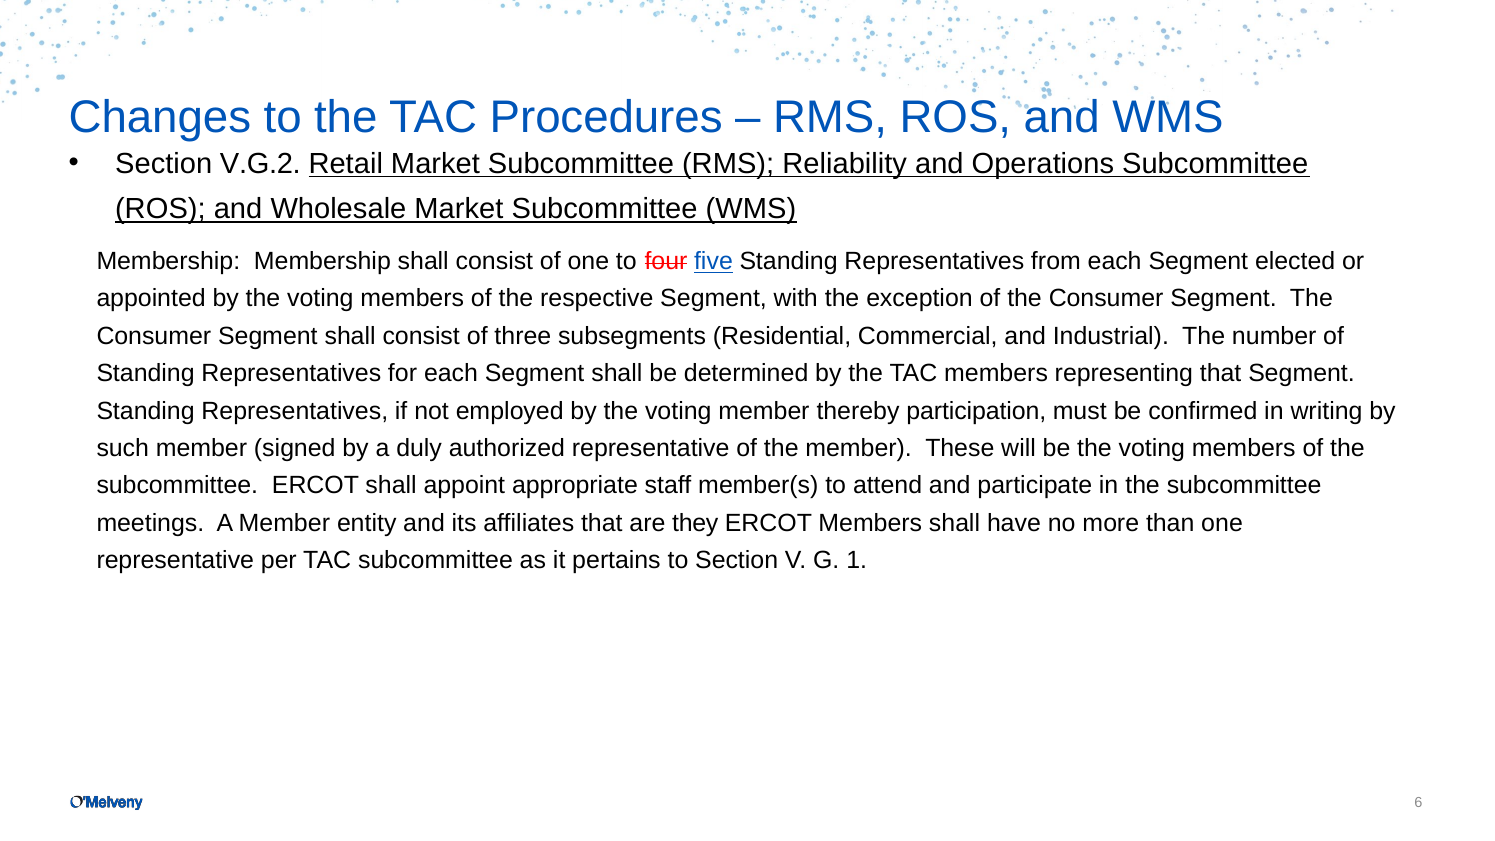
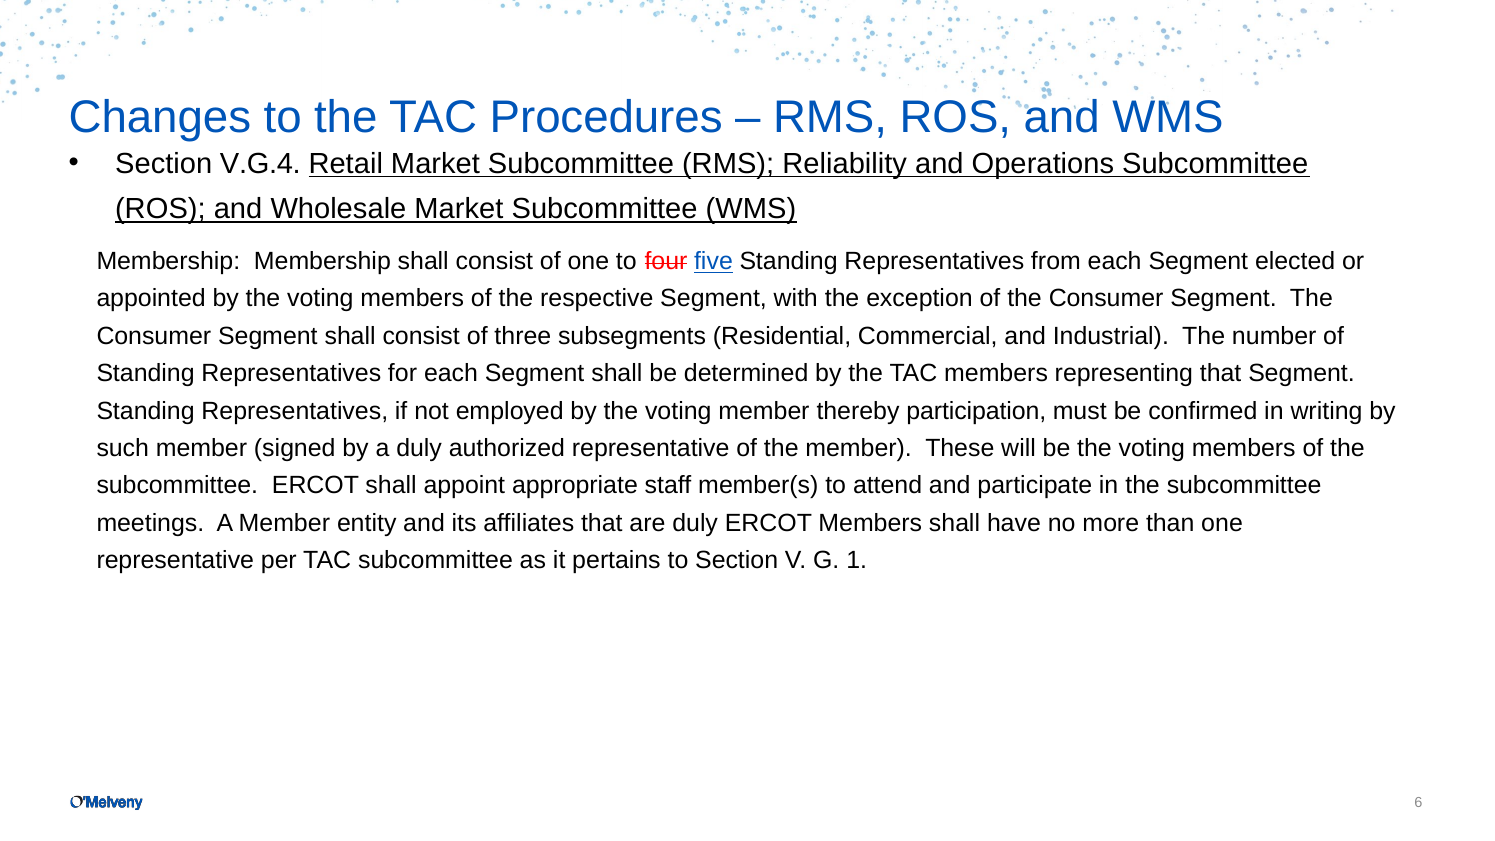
V.G.2: V.G.2 -> V.G.4 (260, 164)
are they: they -> duly (695, 523)
